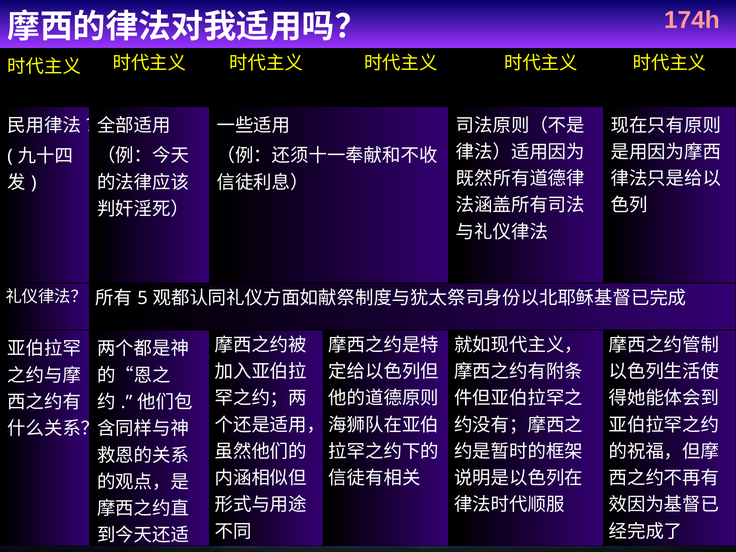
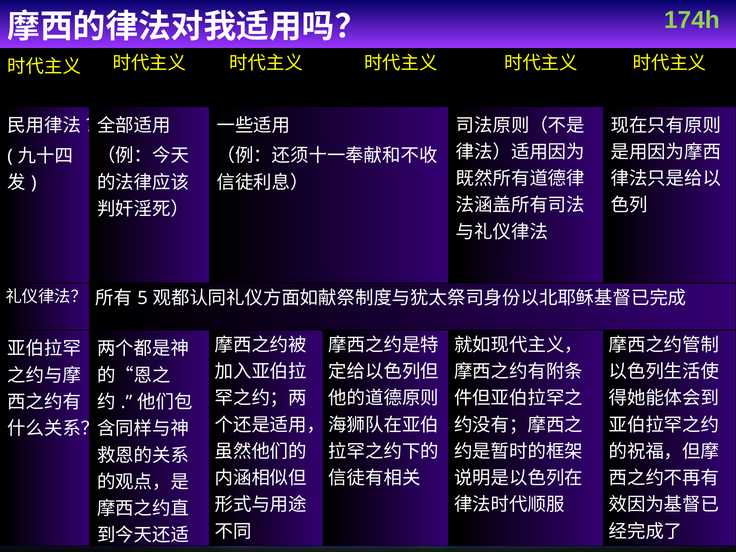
174h colour: pink -> light green (692, 20)
